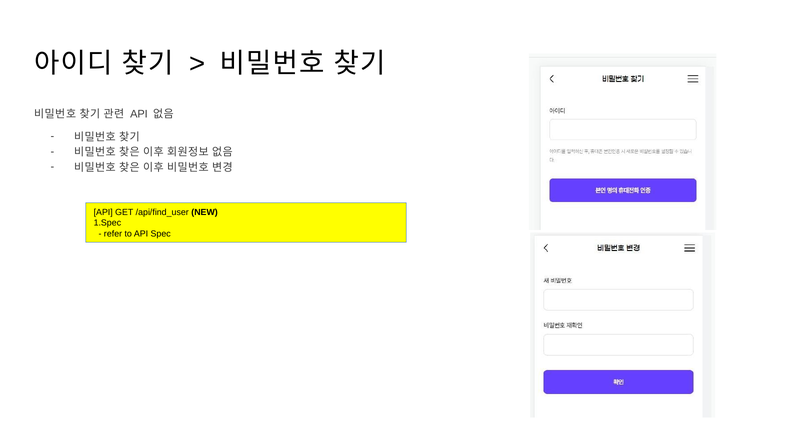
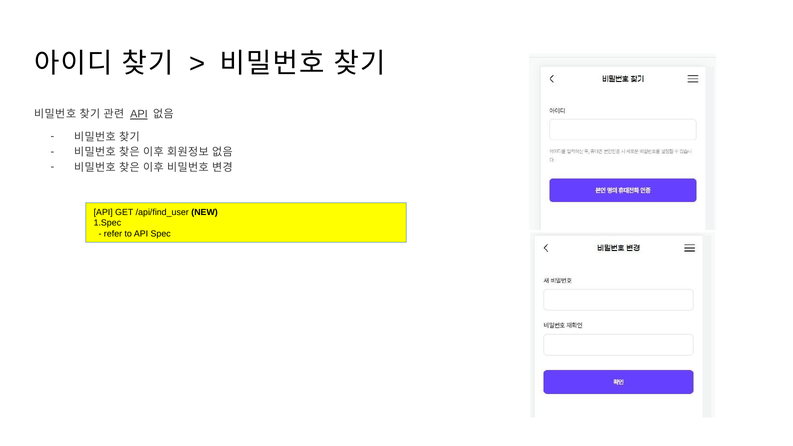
API underline: none -> present (139, 114)
